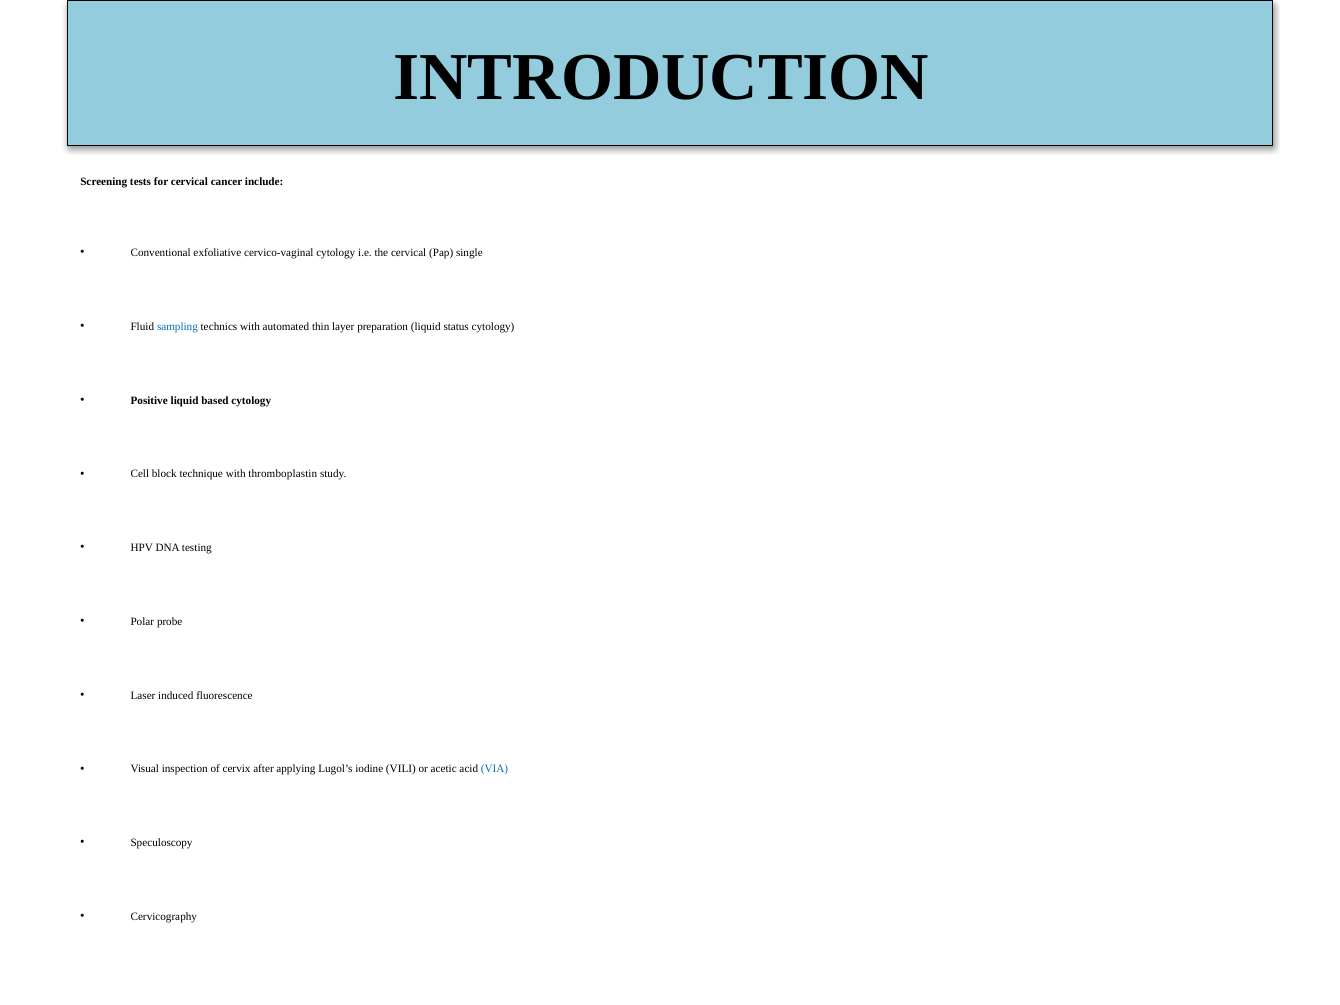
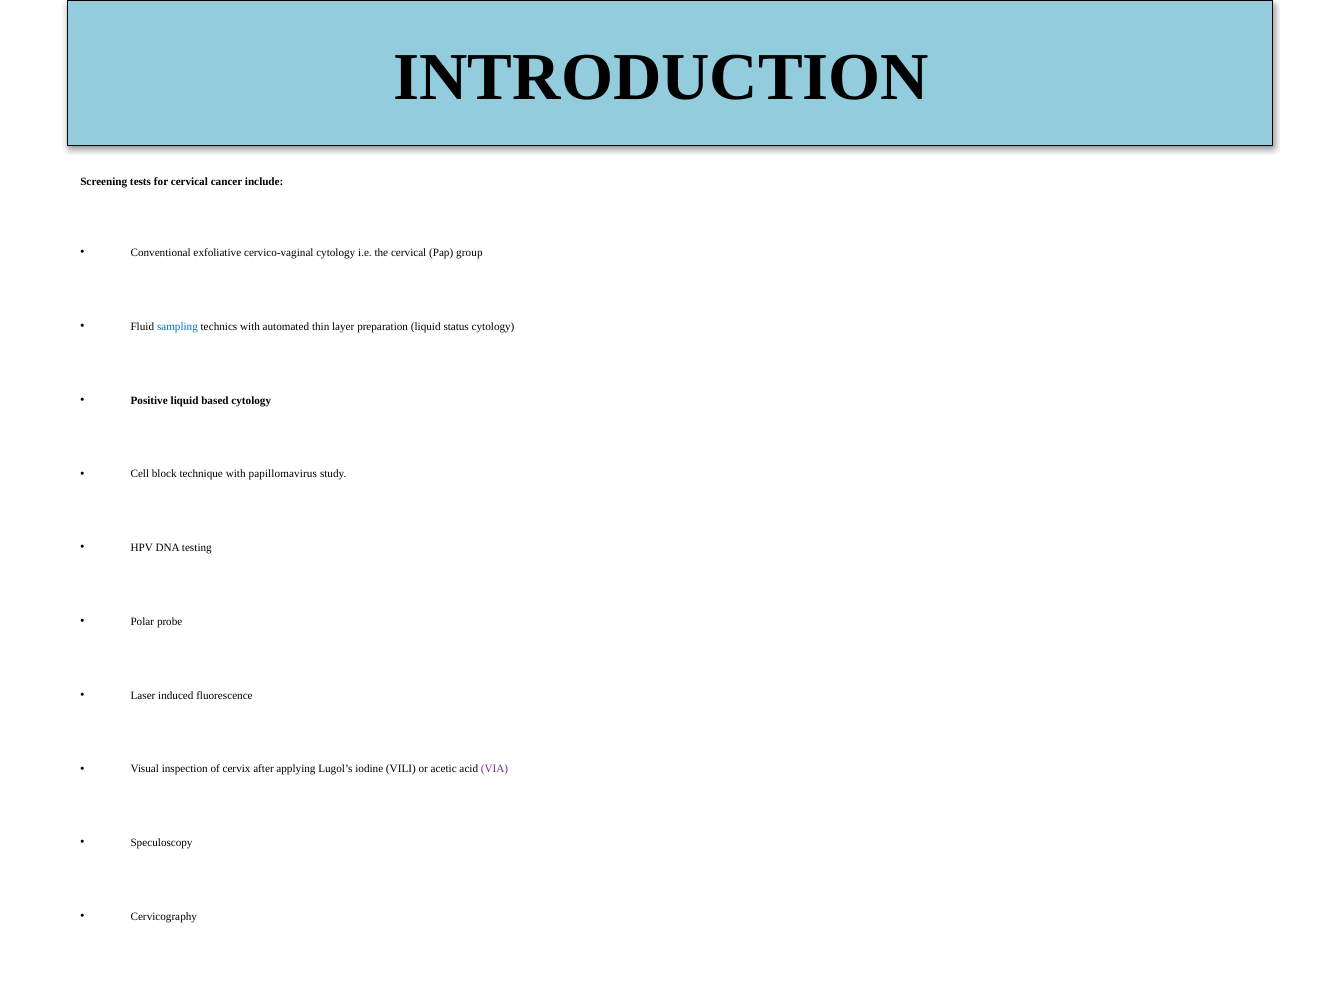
single: single -> group (469, 253)
thromboplastin: thromboplastin -> papillomavirus (283, 474)
VIA colour: blue -> purple (495, 769)
